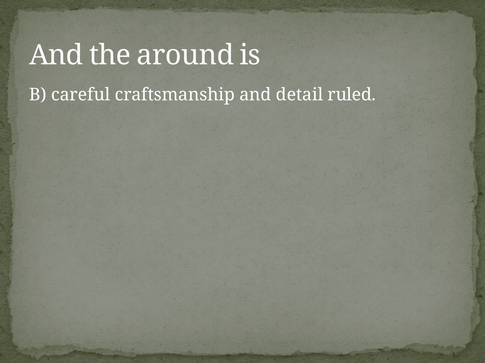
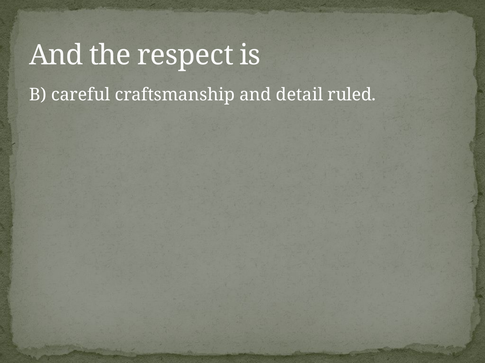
around: around -> respect (185, 55)
